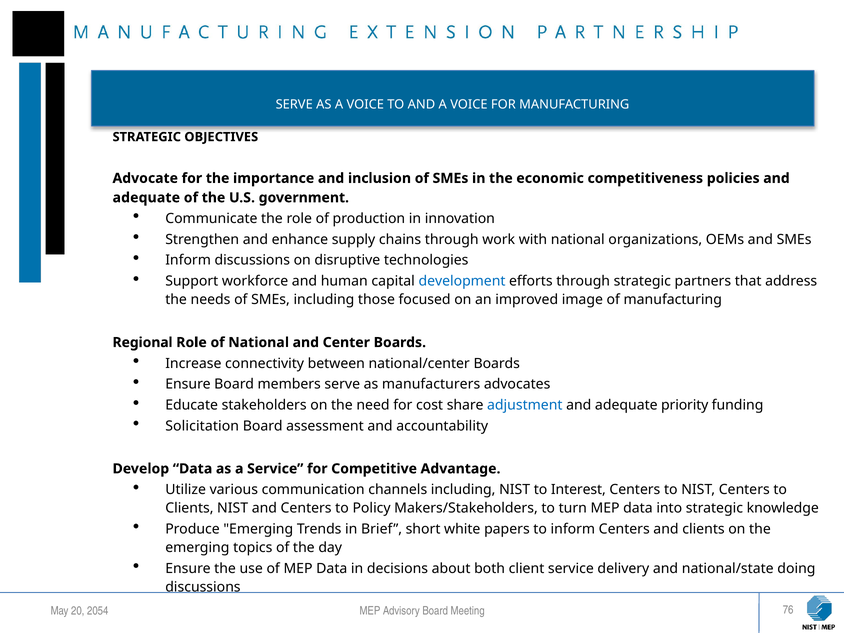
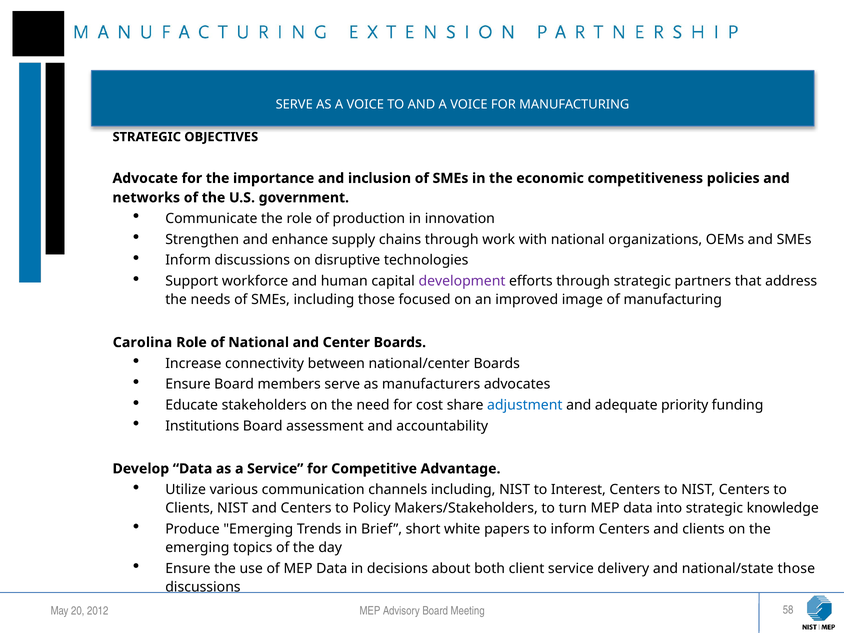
adequate: adequate -> networks (146, 198)
development colour: blue -> purple (462, 281)
Regional: Regional -> Carolina (142, 342)
Solicitation: Solicitation -> Institutions (202, 426)
national/state doing: doing -> those (796, 569)
2054: 2054 -> 2012 (98, 611)
76: 76 -> 58 (788, 610)
